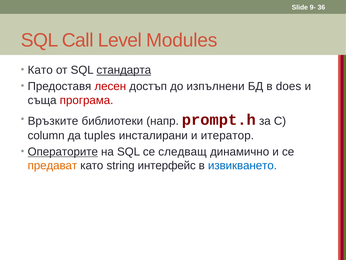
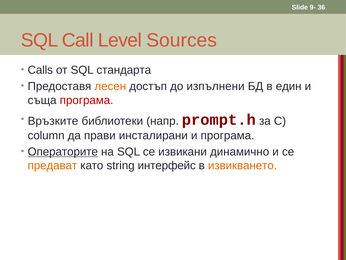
Modules: Modules -> Sources (182, 40)
Като: Като -> Calls (40, 70)
стандарта underline: present -> none (124, 70)
лесен colour: red -> orange (110, 86)
does: does -> един (289, 86)
tuples: tuples -> прави (100, 135)
и итератор: итератор -> програма (227, 135)
следващ: следващ -> извикани (183, 152)
извикването colour: blue -> orange (242, 165)
